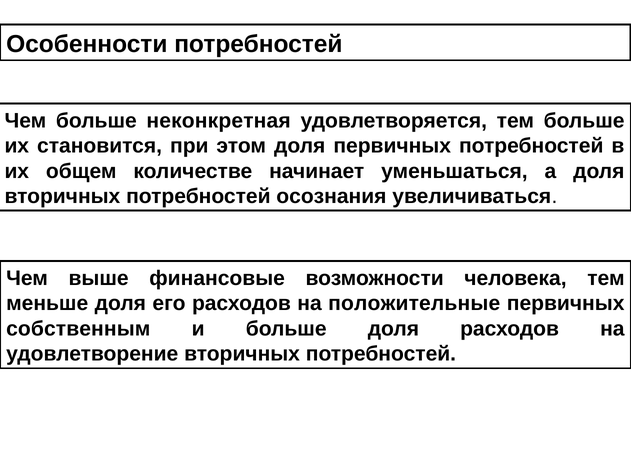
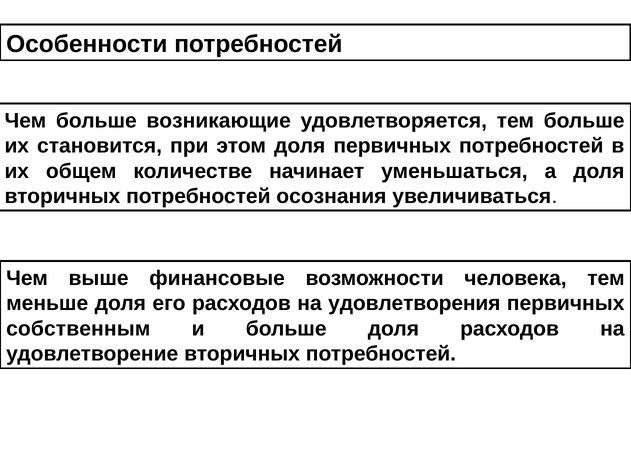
неконкретная: неконкретная -> возникающие (219, 121)
положительные: положительные -> удовлетворения (414, 304)
